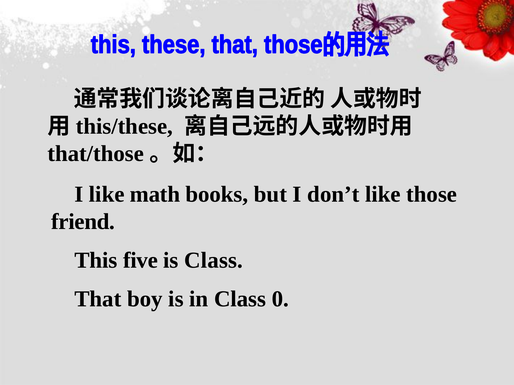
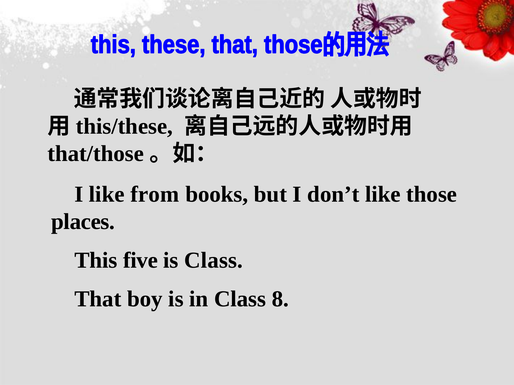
math: math -> from (155, 194)
friend: friend -> places (83, 222)
0: 0 -> 8 (280, 300)
